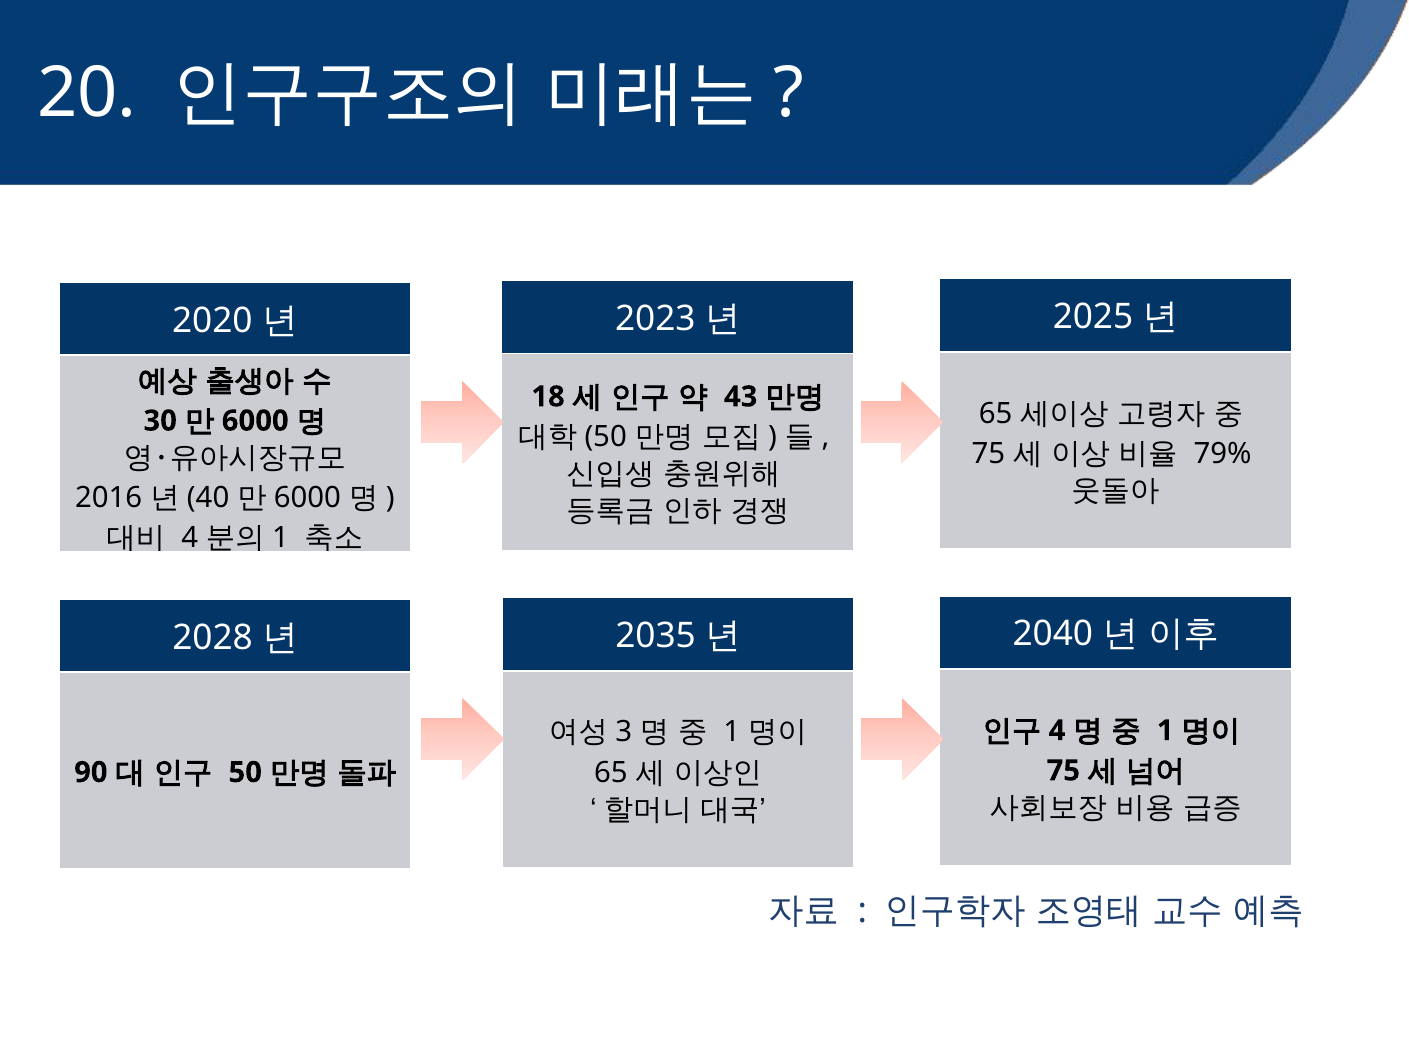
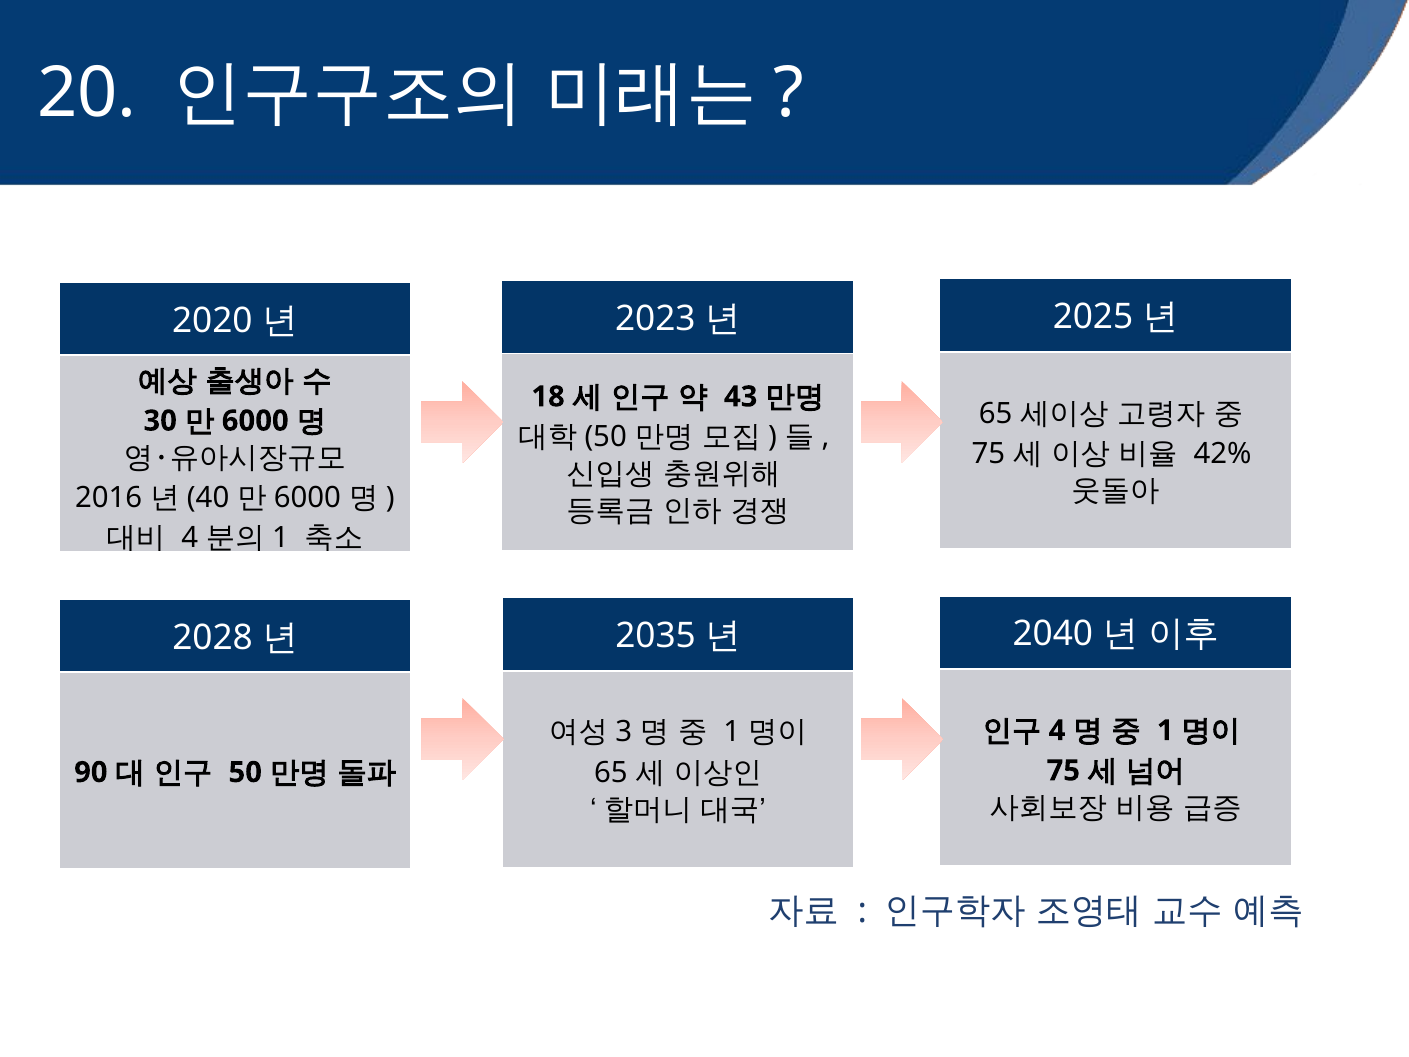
79%: 79% -> 42% (1223, 454)
